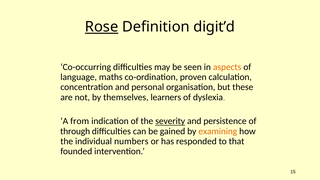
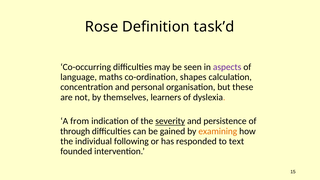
Rose underline: present -> none (102, 27)
digit’d: digit’d -> task’d (214, 27)
aspects colour: orange -> purple (227, 67)
proven: proven -> shapes (193, 77)
numbers: numbers -> following (131, 141)
that: that -> text (236, 141)
